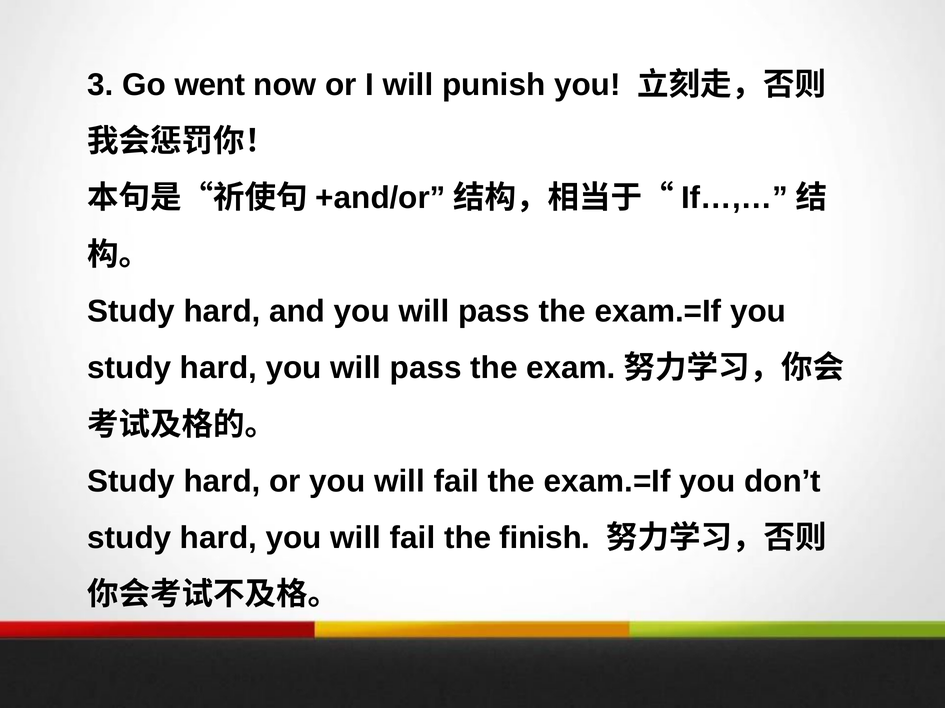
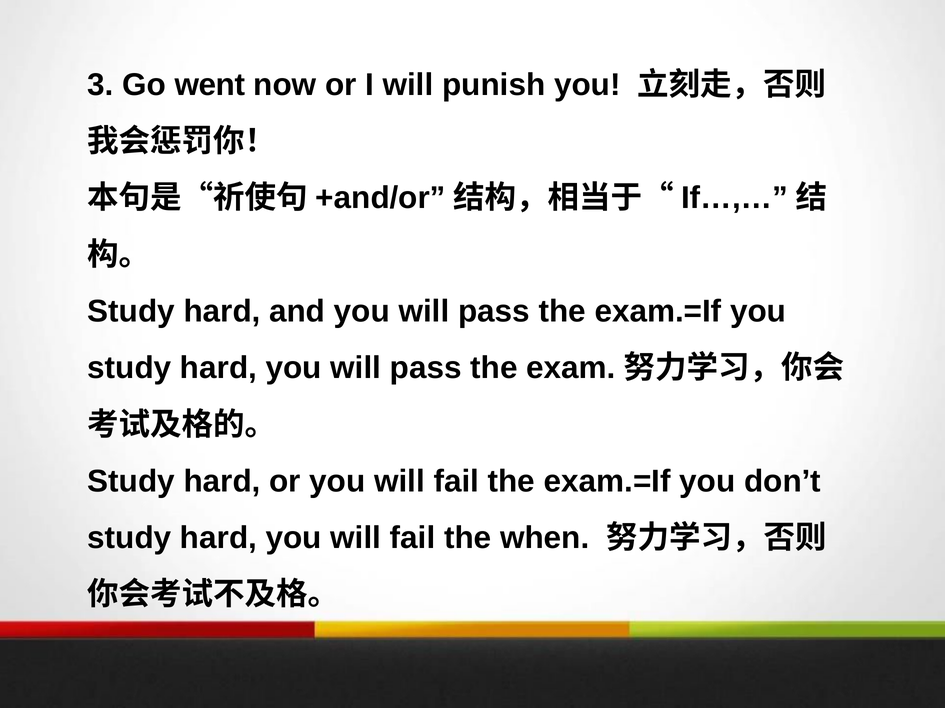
finish: finish -> when (545, 539)
